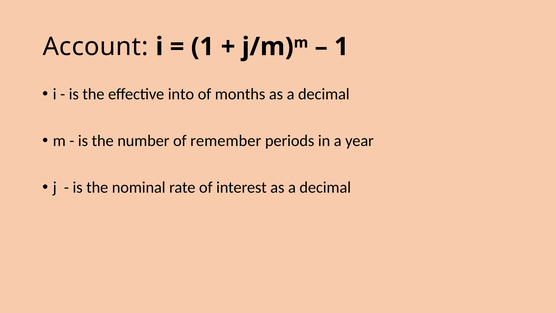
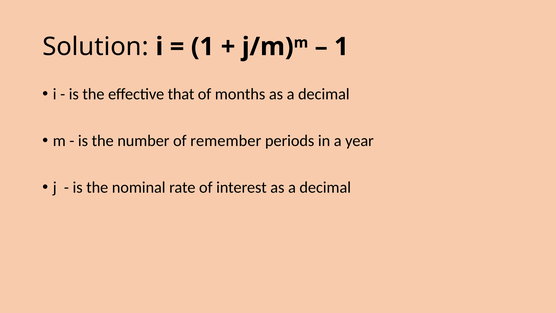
Account: Account -> Solution (96, 47)
into: into -> that (181, 94)
